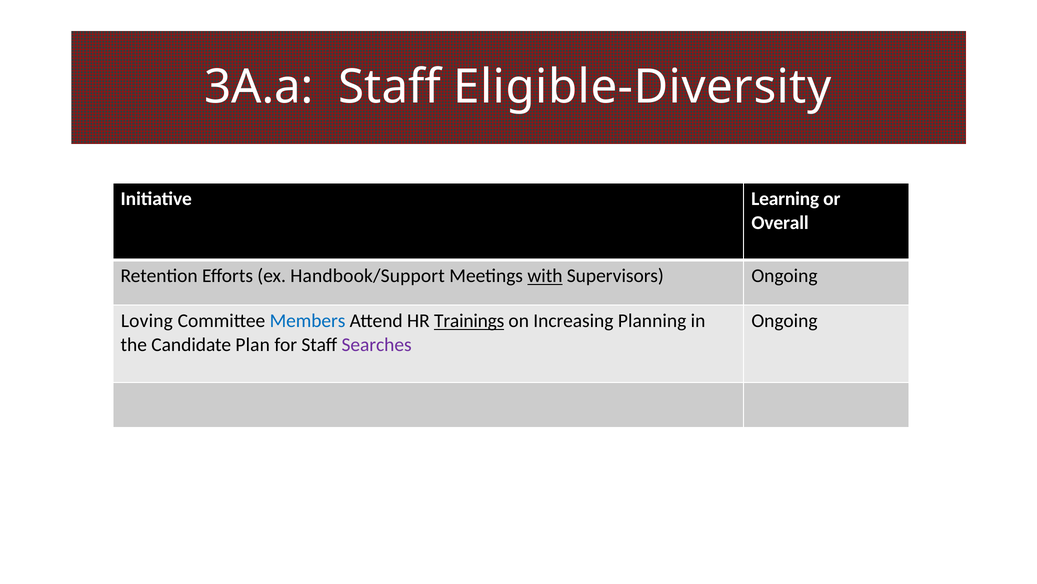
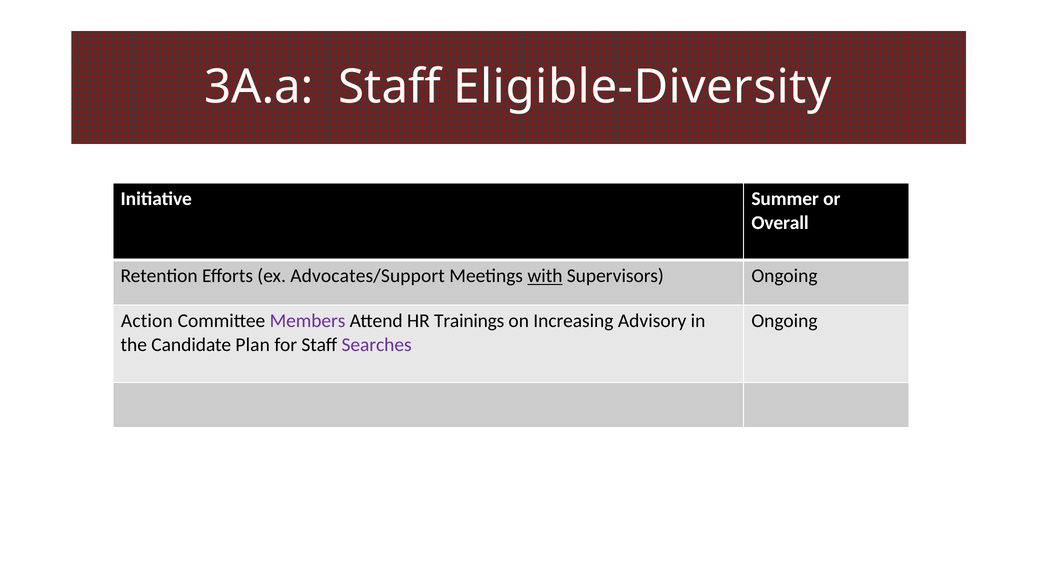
Learning: Learning -> Summer (785, 199)
Handbook/Support: Handbook/Support -> Advocates/Support (368, 276)
Loving: Loving -> Action (147, 321)
Members colour: blue -> purple (308, 321)
Trainings underline: present -> none (469, 321)
Planning: Planning -> Advisory (652, 321)
